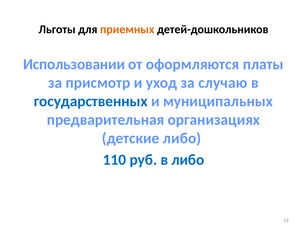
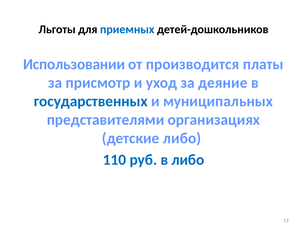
приемных colour: orange -> blue (127, 29)
оформляются: оформляются -> производится (193, 64)
случаю: случаю -> деяние (223, 82)
предварительная: предварительная -> представителями (106, 119)
